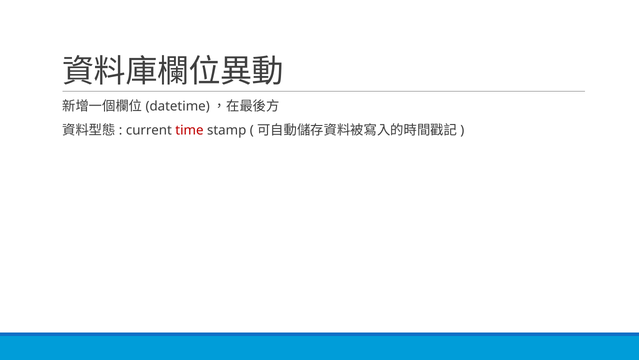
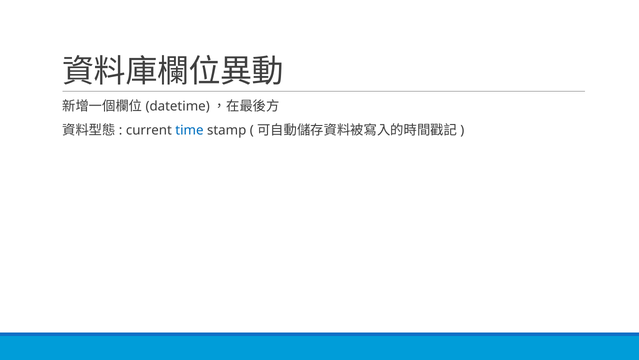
time colour: red -> blue (189, 130)
